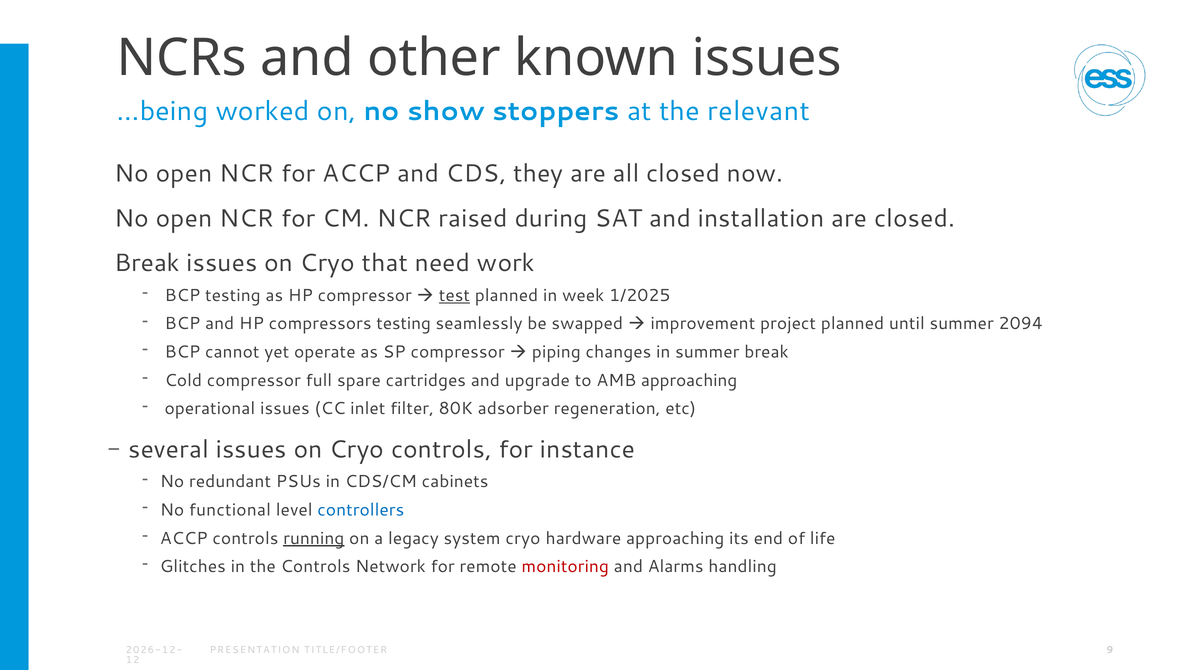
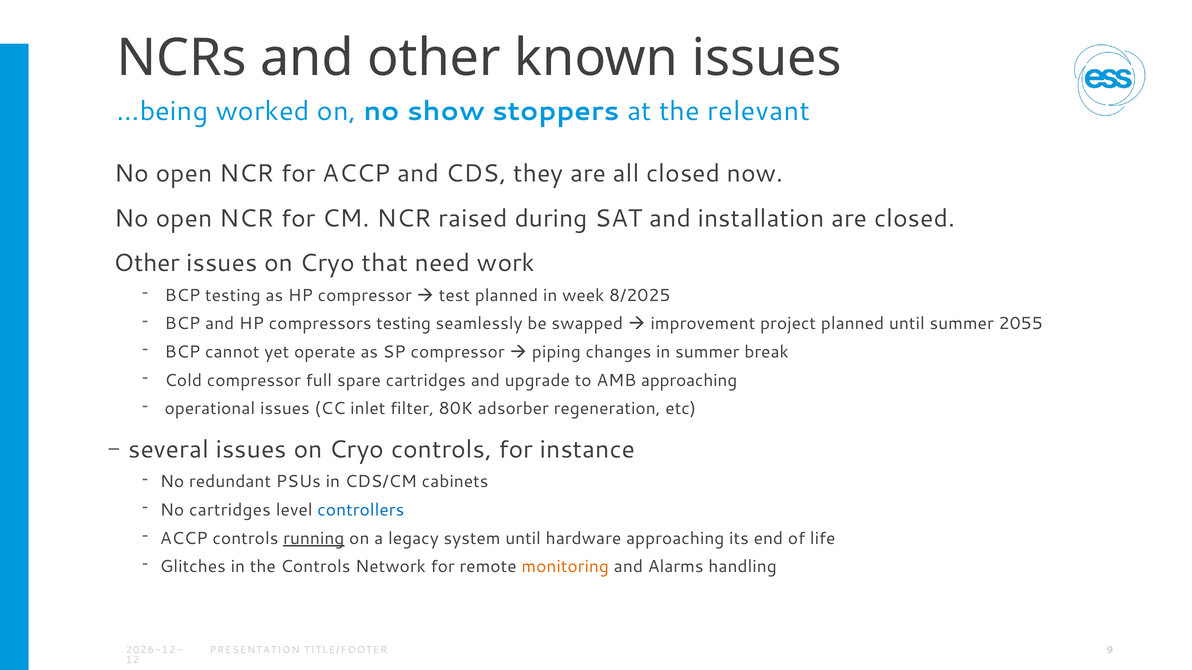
Break: Break -> Other (147, 263)
test underline: present -> none (454, 296)
1/2025: 1/2025 -> 8/2025 (640, 296)
2094: 2094 -> 2055 (1021, 324)
No functional: functional -> cartridges (230, 510)
system cryo: cryo -> until (523, 539)
monitoring colour: red -> orange (565, 567)
